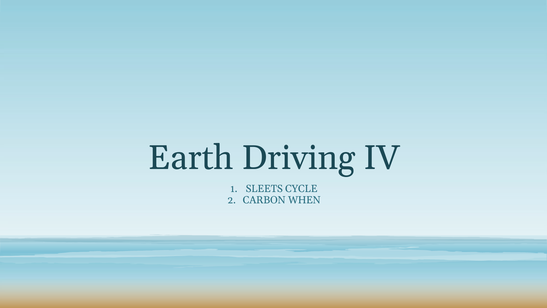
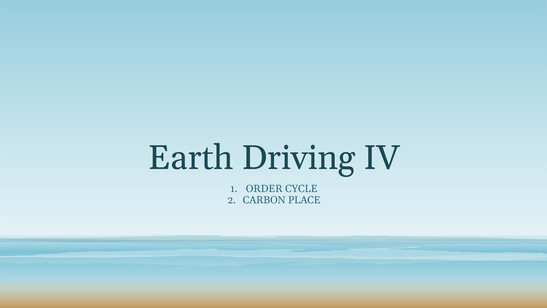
SLEETS: SLEETS -> ORDER (264, 189)
WHEN: WHEN -> PLACE (304, 200)
